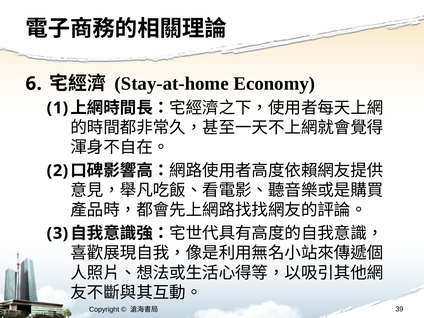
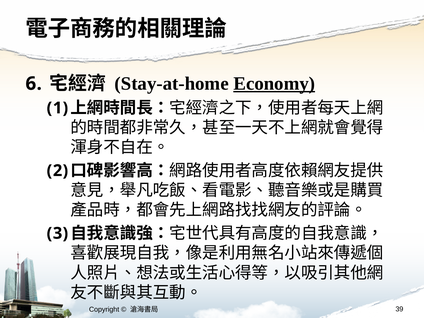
Economy underline: none -> present (274, 84)
